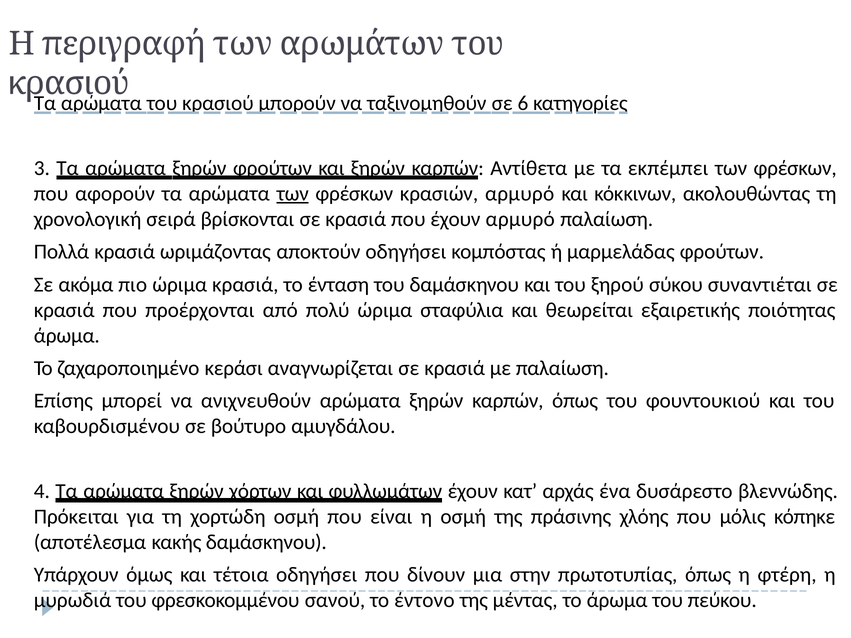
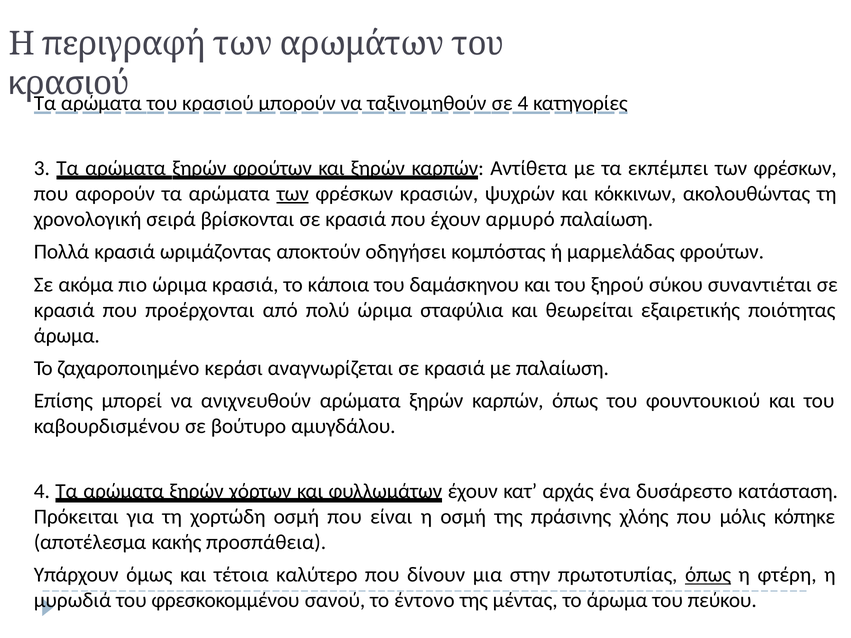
σε 6: 6 -> 4 (523, 104)
κρασιών αρμυρό: αρμυρό -> ψυχρών (520, 194)
ένταση: ένταση -> κάποια (338, 285)
βλεννώδης: βλεννώδης -> κατάσταση (788, 491)
κακής δαμάσκηνου: δαμάσκηνου -> προσπάθεια (266, 542)
τέτοια οδηγήσει: οδηγήσει -> καλύτερο (317, 575)
όπως underline: none -> present (708, 575)
